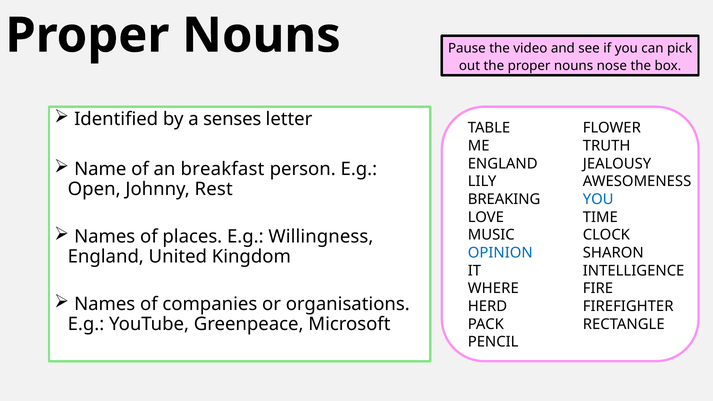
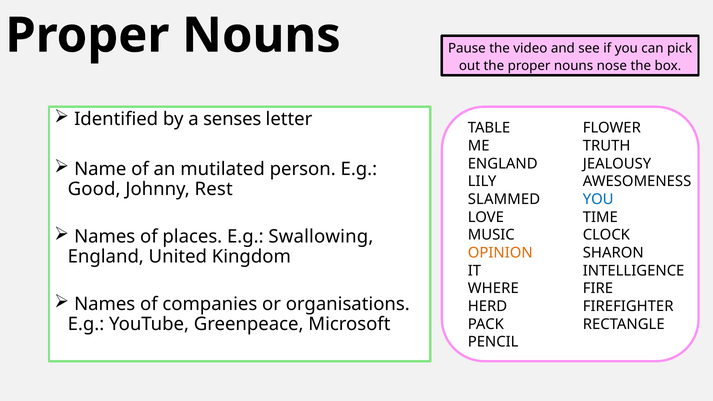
breakfast: breakfast -> mutilated (223, 169)
Open: Open -> Good (94, 189)
BREAKING: BREAKING -> SLAMMED (504, 199)
Willingness: Willingness -> Swallowing (321, 237)
OPINION colour: blue -> orange (500, 253)
